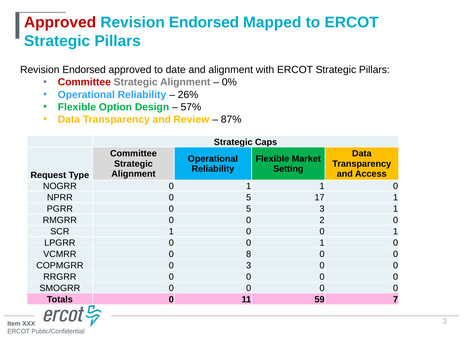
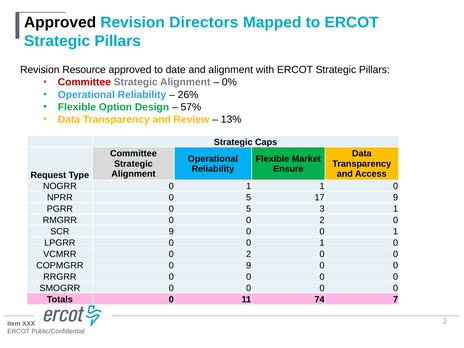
Approved colour: red -> black (60, 22)
Endorsed: Endorsed -> Directors (204, 22)
Endorsed: Endorsed -> Resource (84, 70)
87%: 87% -> 13% (231, 119)
Setting: Setting -> Ensure (288, 169)
17 1: 1 -> 9 (396, 198)
SCR 1: 1 -> 9 (171, 232)
VCMRR 0 8: 8 -> 2 (249, 254)
0 3: 3 -> 9 (249, 266)
59: 59 -> 74 (320, 300)
